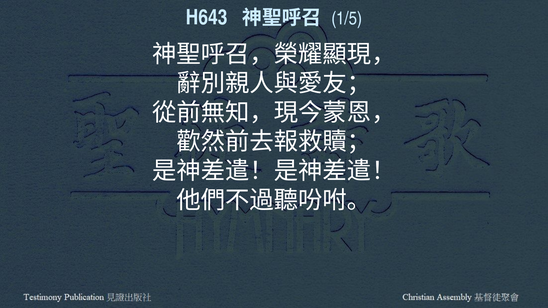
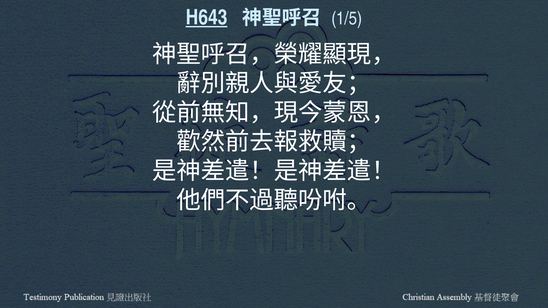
H643 underline: none -> present (207, 18)
